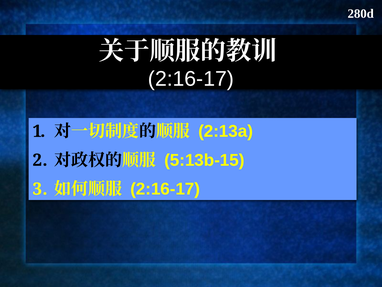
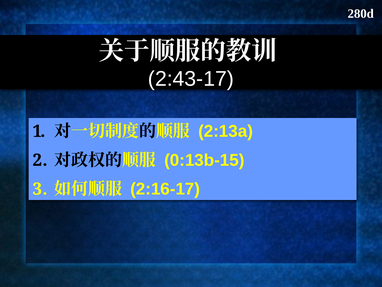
2:16-17: 2:16-17 -> 2:43-17 (191, 79)
5:13b-15: 5:13b-15 -> 0:13b-15 (204, 160)
